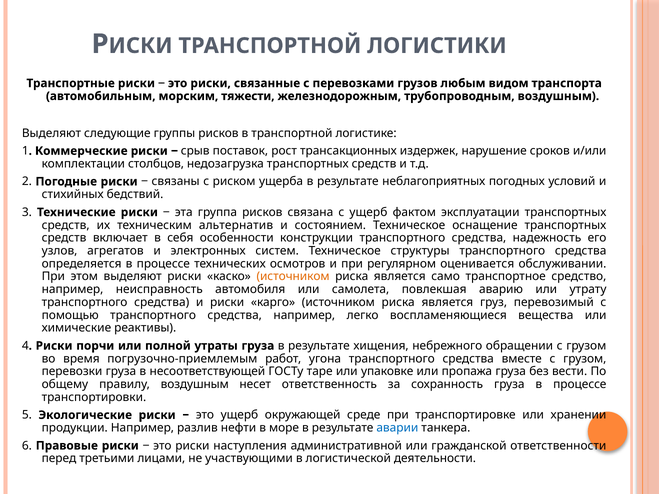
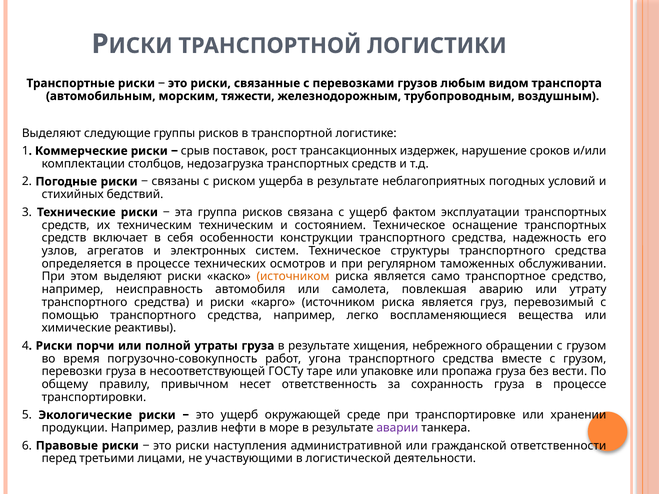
техническим альтернатив: альтернатив -> техническим (236, 225)
оценивается: оценивается -> таможенных (477, 264)
погрузочно-приемлемым: погрузочно-приемлемым -> погрузочно-совокупность (182, 359)
правилу воздушным: воздушным -> привычном (195, 385)
аварии colour: blue -> purple (397, 428)
